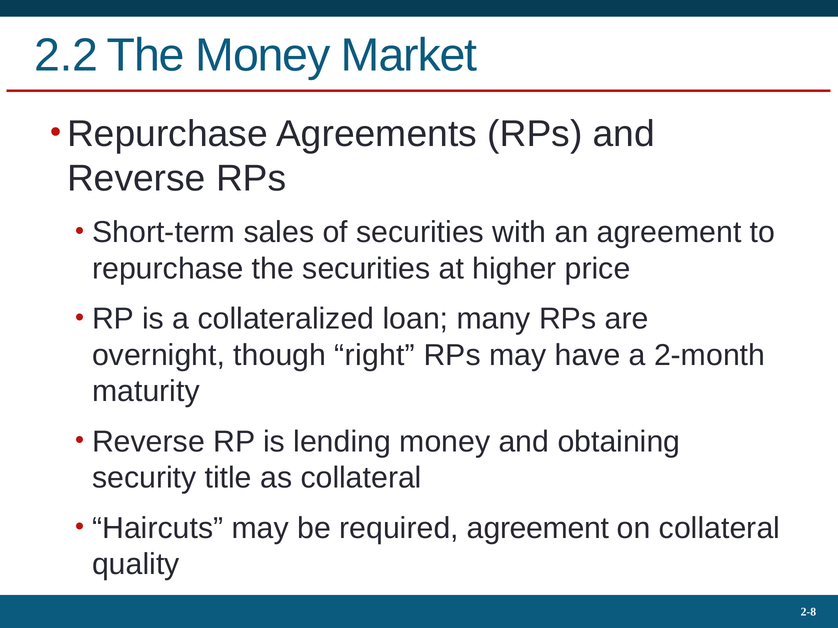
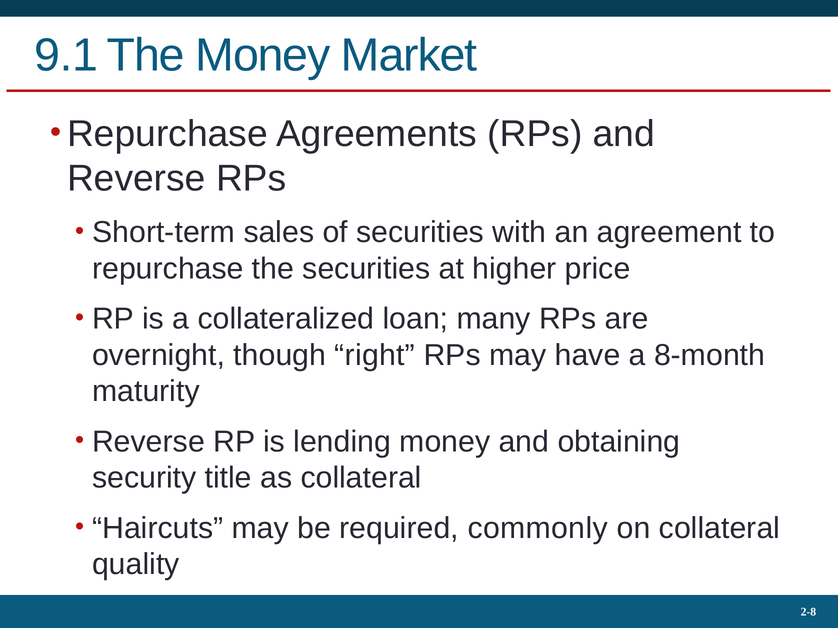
2.2: 2.2 -> 9.1 (66, 56)
2-month: 2-month -> 8-month (710, 355)
required agreement: agreement -> commonly (538, 529)
